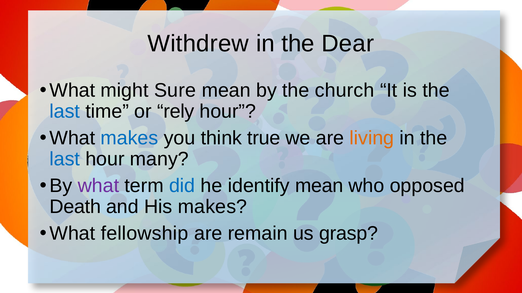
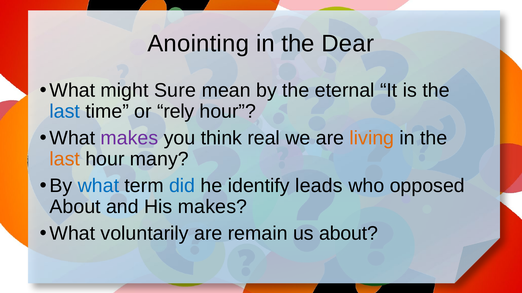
Withdrew: Withdrew -> Anointing (198, 44)
church: church -> eternal (345, 91)
makes colour: blue -> purple (129, 138)
true: true -> real (264, 138)
last colour: blue -> orange (65, 159)
what colour: purple -> blue (98, 186)
identify mean: mean -> leads (319, 186)
Death: Death -> About (75, 207)
fellowship: fellowship -> voluntarily (145, 234)
us grasp: grasp -> about (349, 234)
